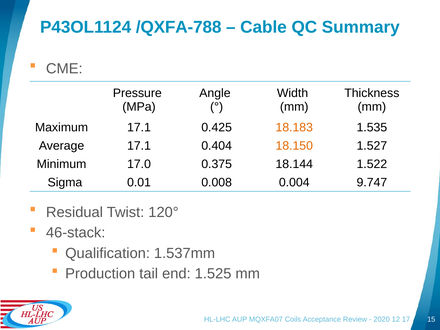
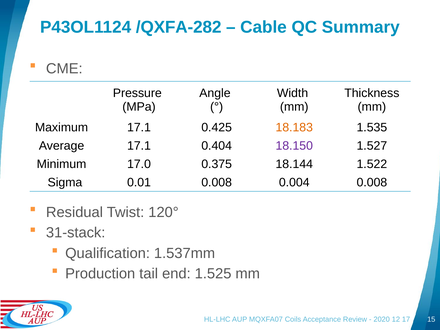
/QXFA-788: /QXFA-788 -> /QXFA-282 (179, 27)
18.150 colour: orange -> purple (294, 146)
0.004 9.747: 9.747 -> 0.008 (372, 182)
46-stack: 46-stack -> 31-stack (76, 233)
